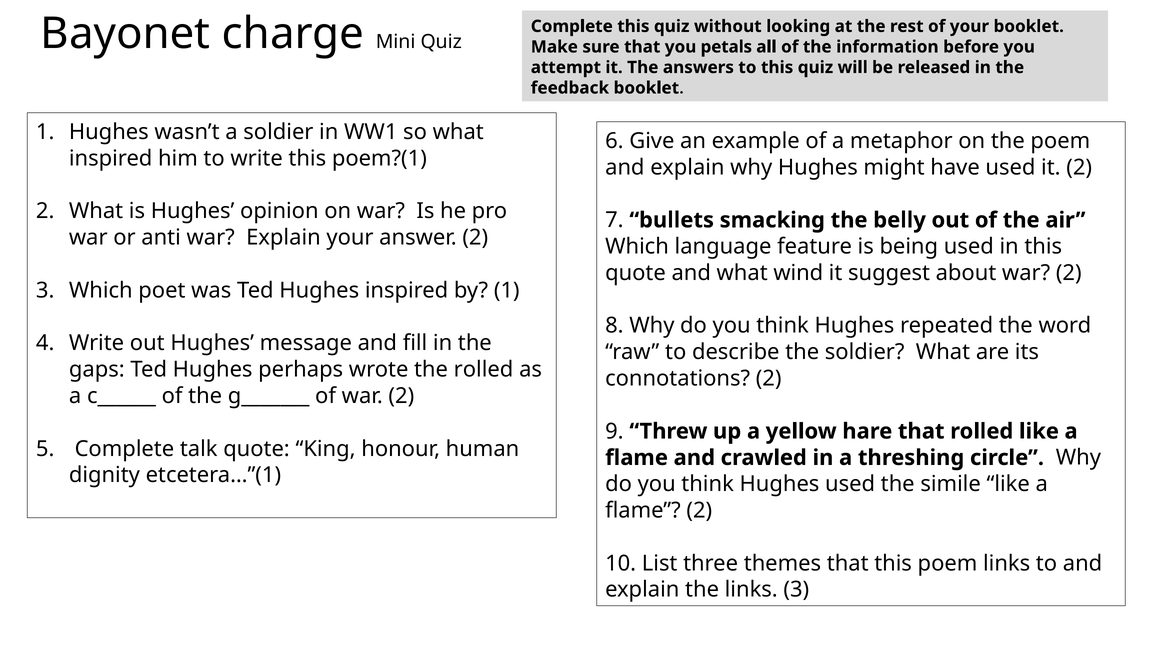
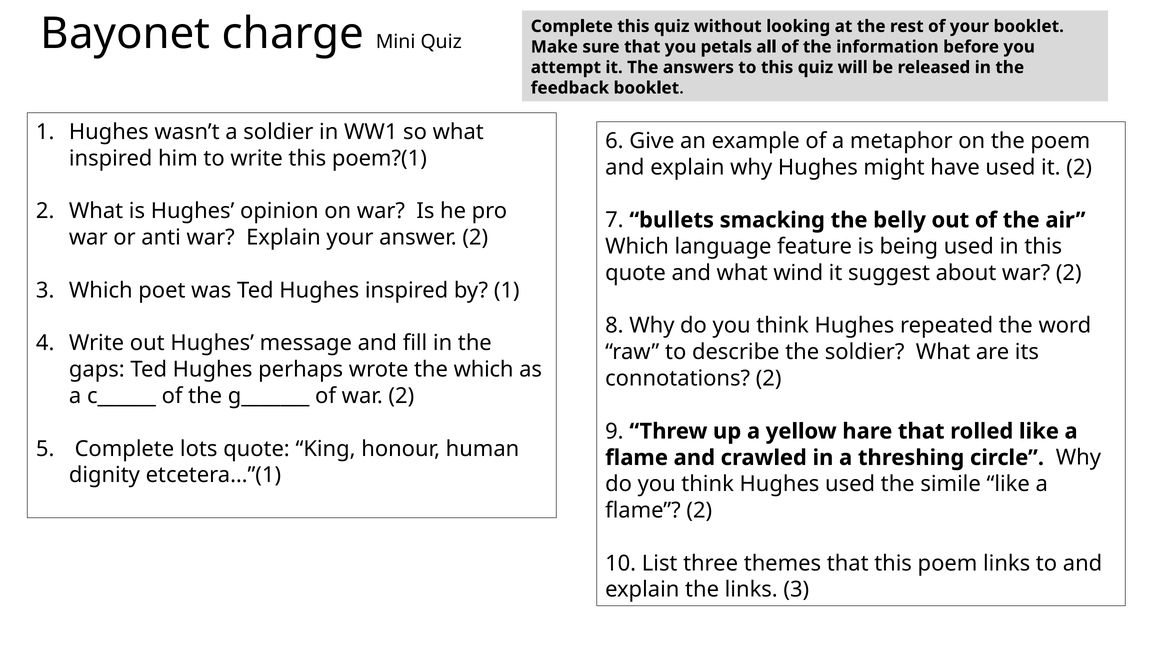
the rolled: rolled -> which (484, 369)
talk: talk -> lots (199, 448)
